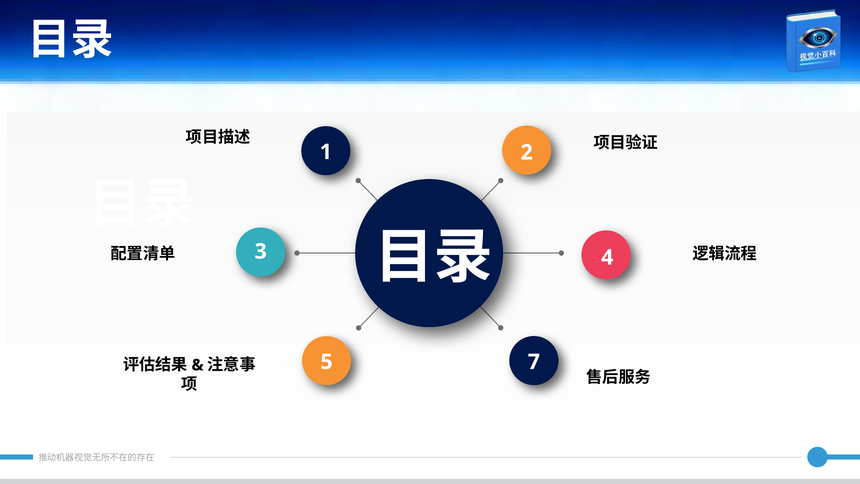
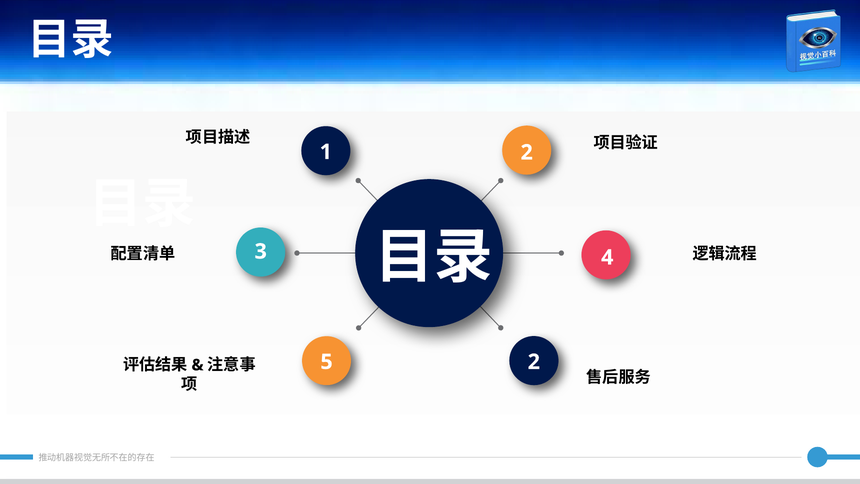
5 7: 7 -> 2 (534, 362)
